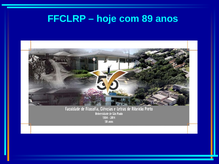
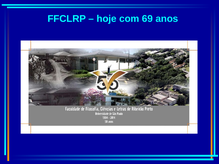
89: 89 -> 69 (147, 19)
